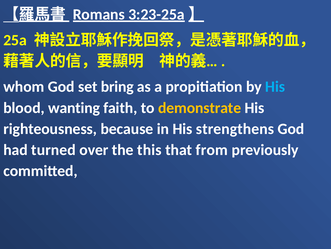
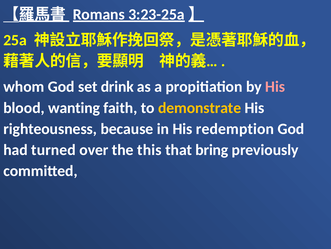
bring: bring -> drink (117, 87)
His colour: light blue -> pink (275, 87)
strengthens: strengthens -> redemption (235, 129)
from: from -> bring (212, 150)
